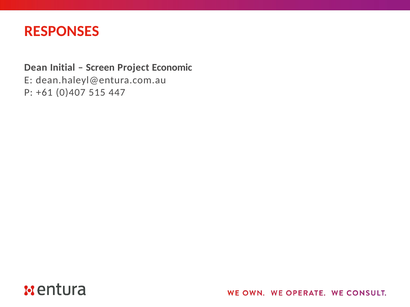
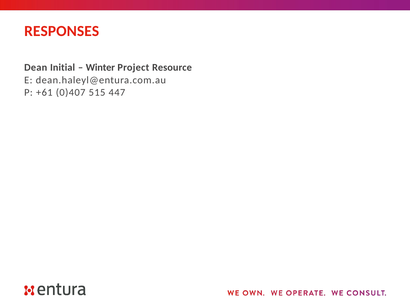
Screen: Screen -> Winter (100, 68)
Economic: Economic -> Resource (172, 68)
